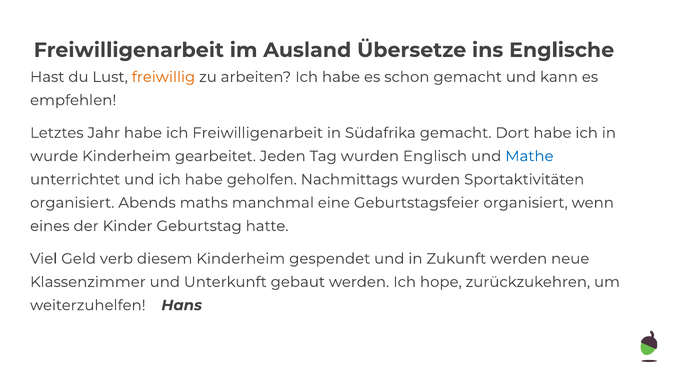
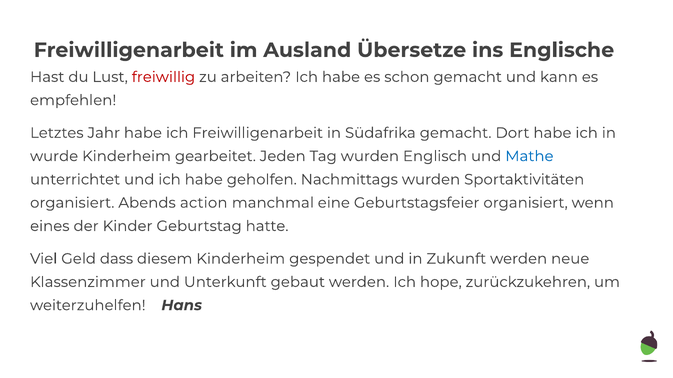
freiwillig colour: orange -> red (163, 77)
maths: maths -> action (204, 203)
verb: verb -> dass (117, 259)
